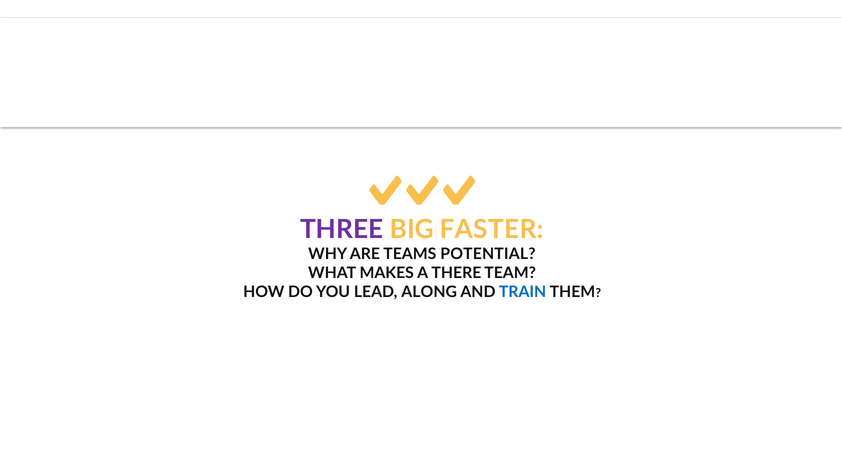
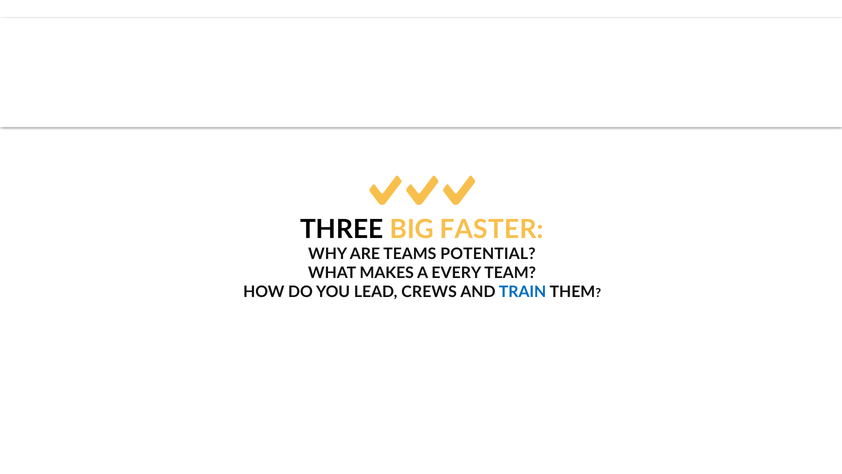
THREE colour: purple -> black (342, 229)
THERE: THERE -> EVERY (456, 273)
ALONG: ALONG -> CREWS (429, 292)
